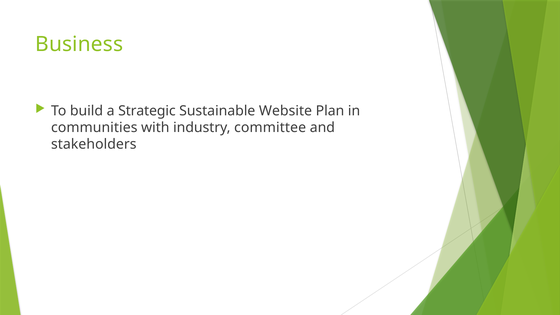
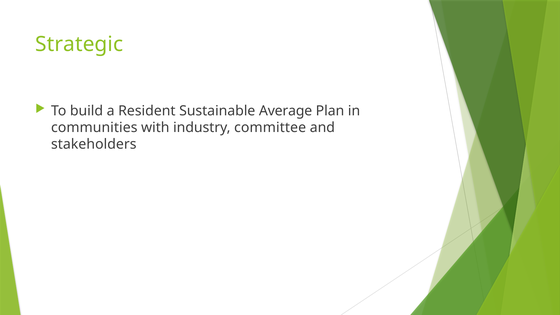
Business: Business -> Strategic (79, 44)
Strategic: Strategic -> Resident (147, 111)
Website: Website -> Average (286, 111)
